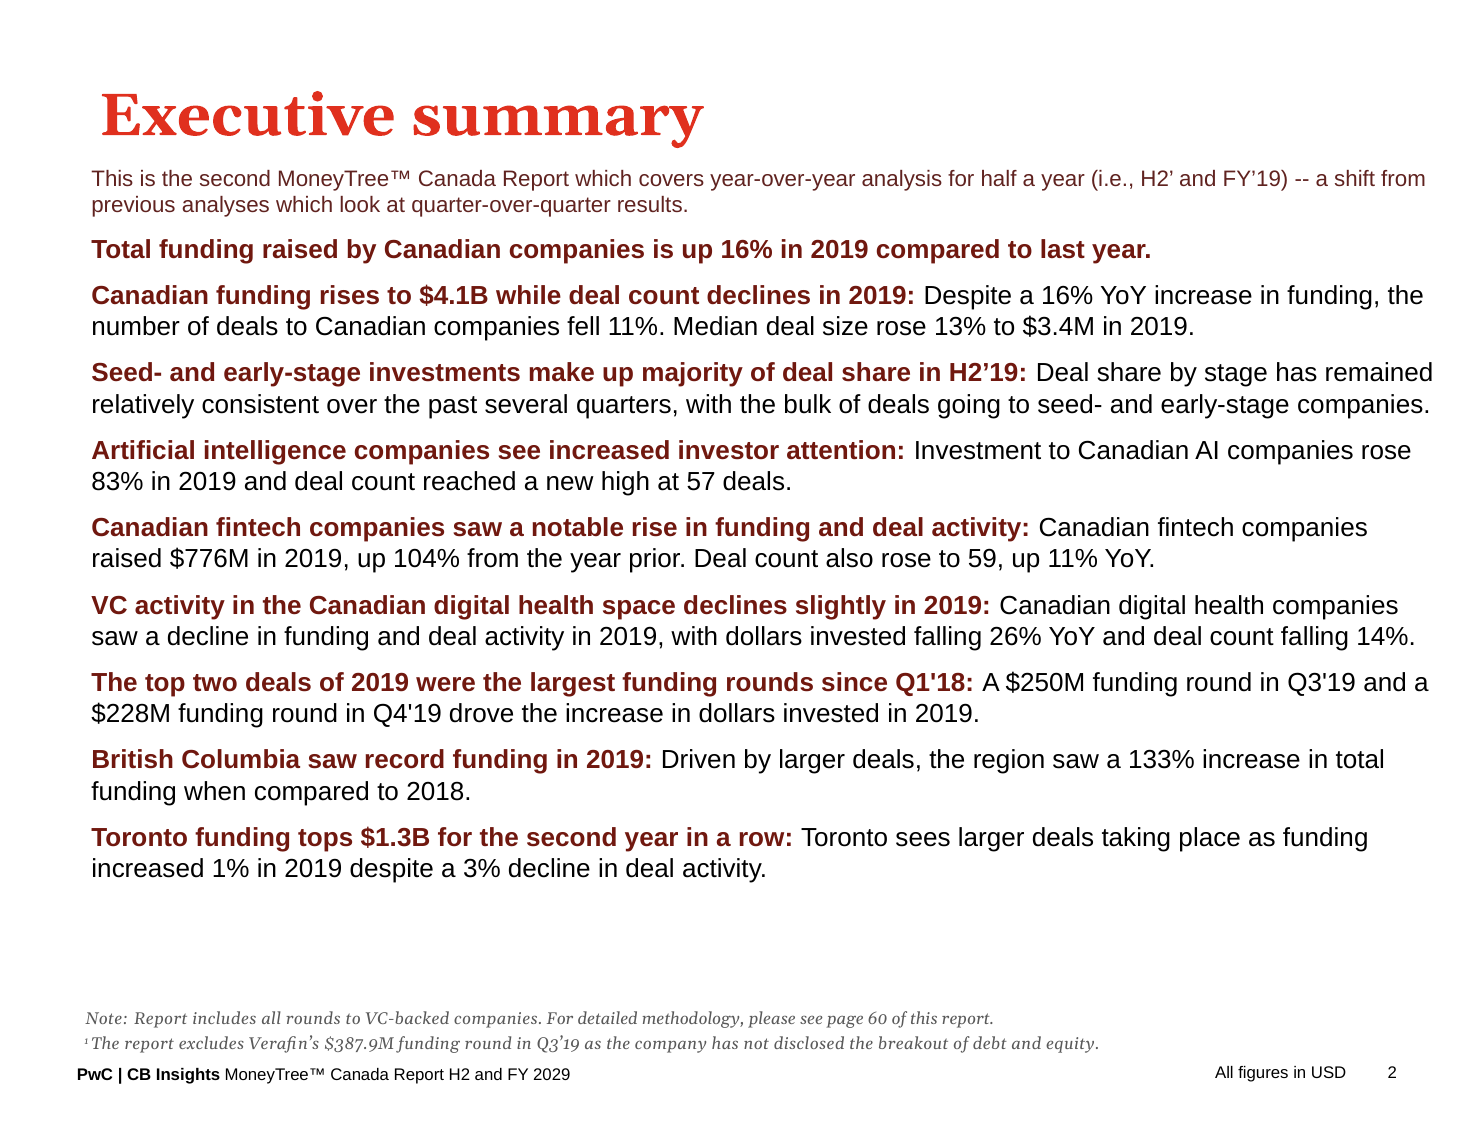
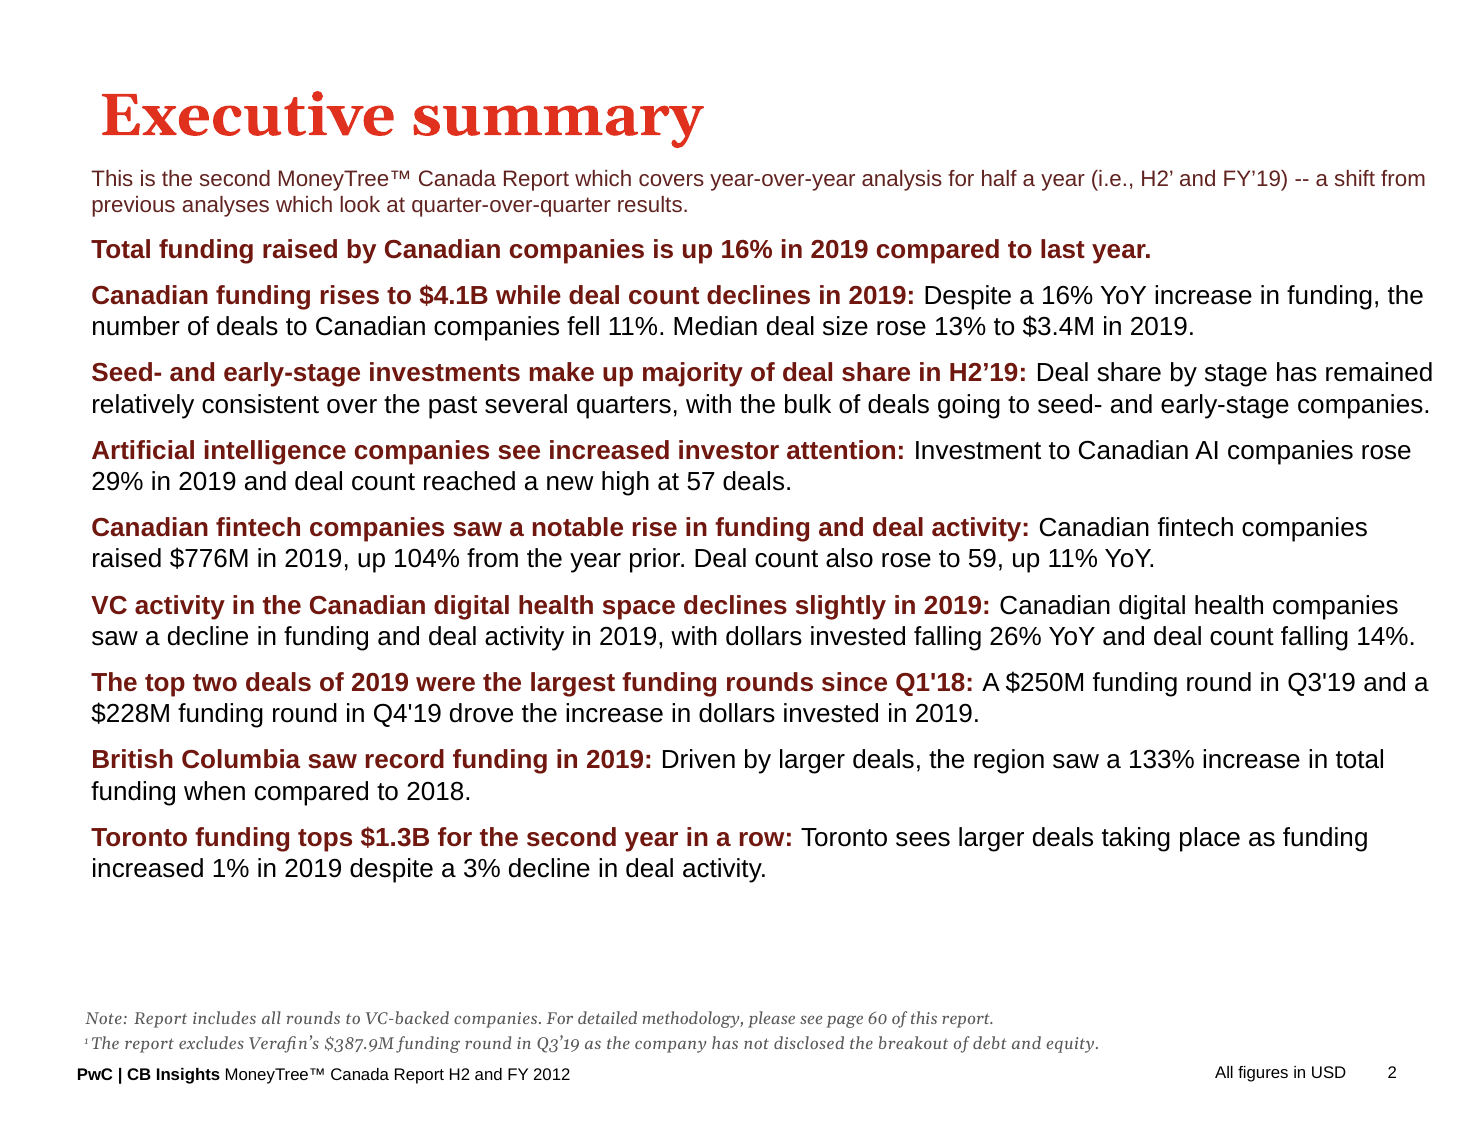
83%: 83% -> 29% (118, 482)
2029: 2029 -> 2012 (552, 1075)
